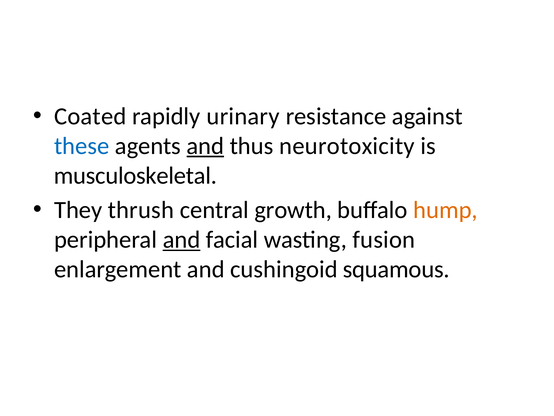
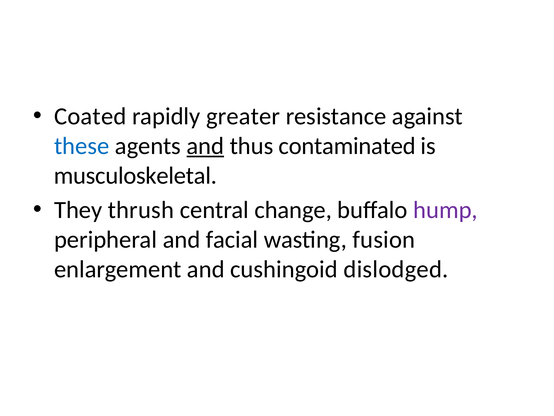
urinary: urinary -> greater (243, 116)
neurotoxicity: neurotoxicity -> contaminated (347, 146)
growth: growth -> change (293, 210)
hump colour: orange -> purple (445, 210)
and underline: present -> none (182, 239)
squamous: squamous -> dislodged (396, 269)
